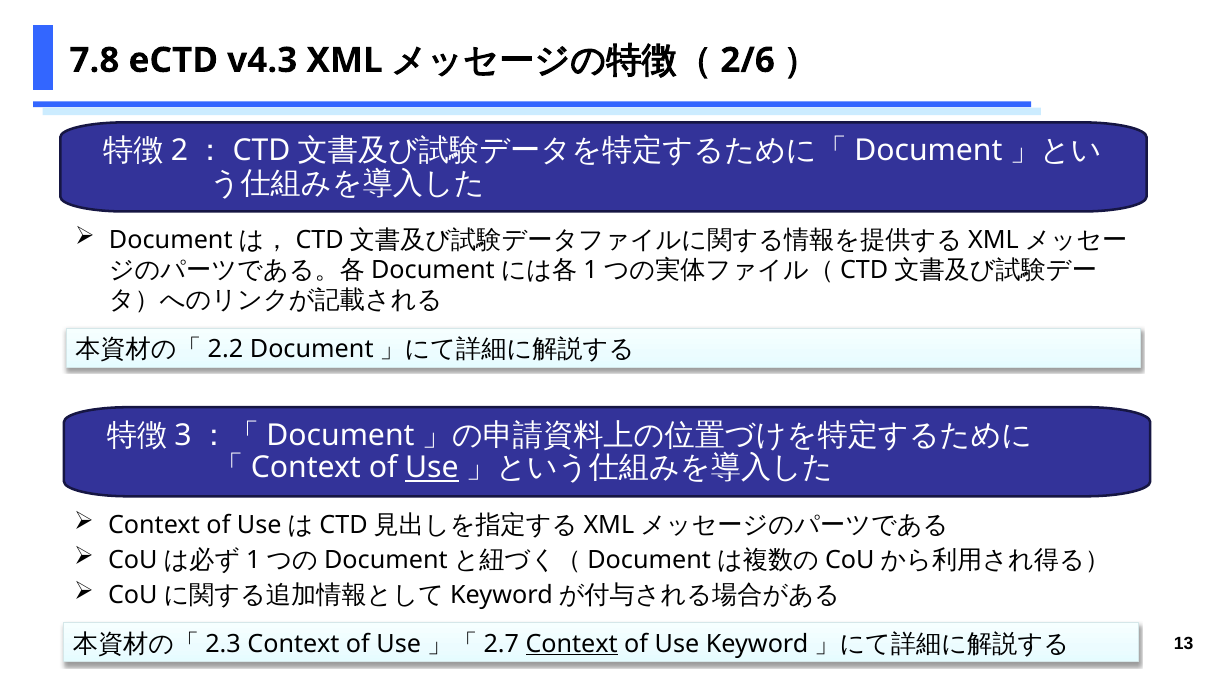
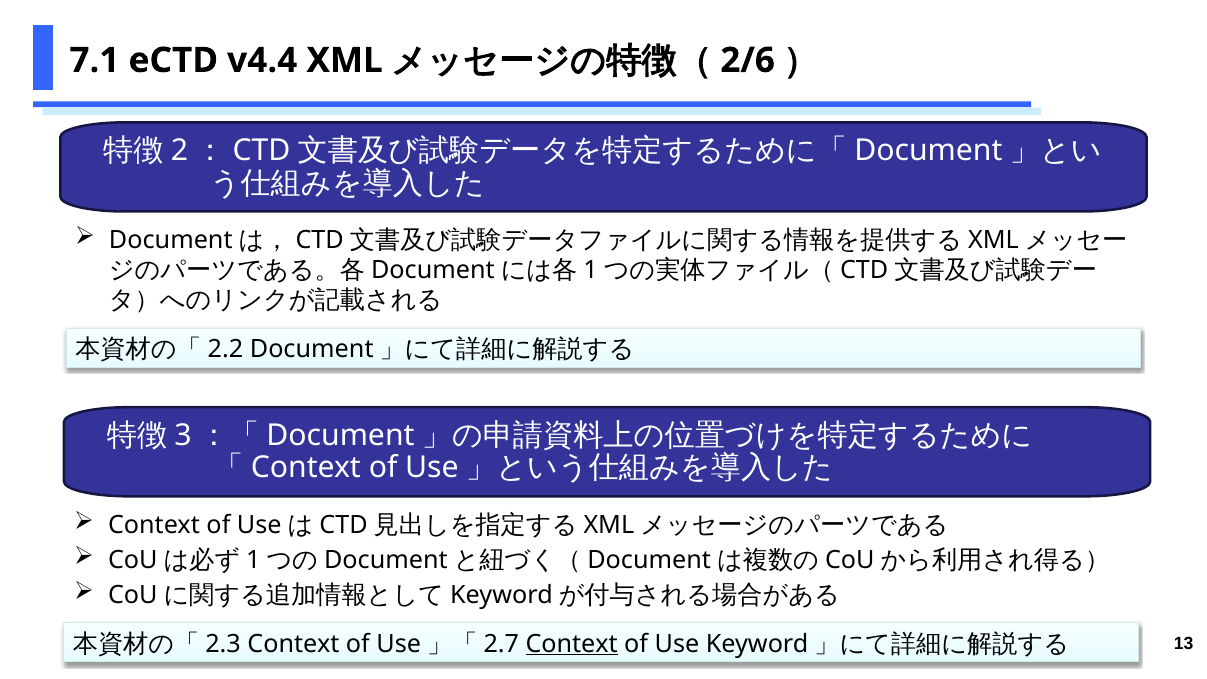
7.8: 7.8 -> 7.1 (94, 60)
v4.3: v4.3 -> v4.4 (262, 60)
Use underline: present -> none (432, 468)
